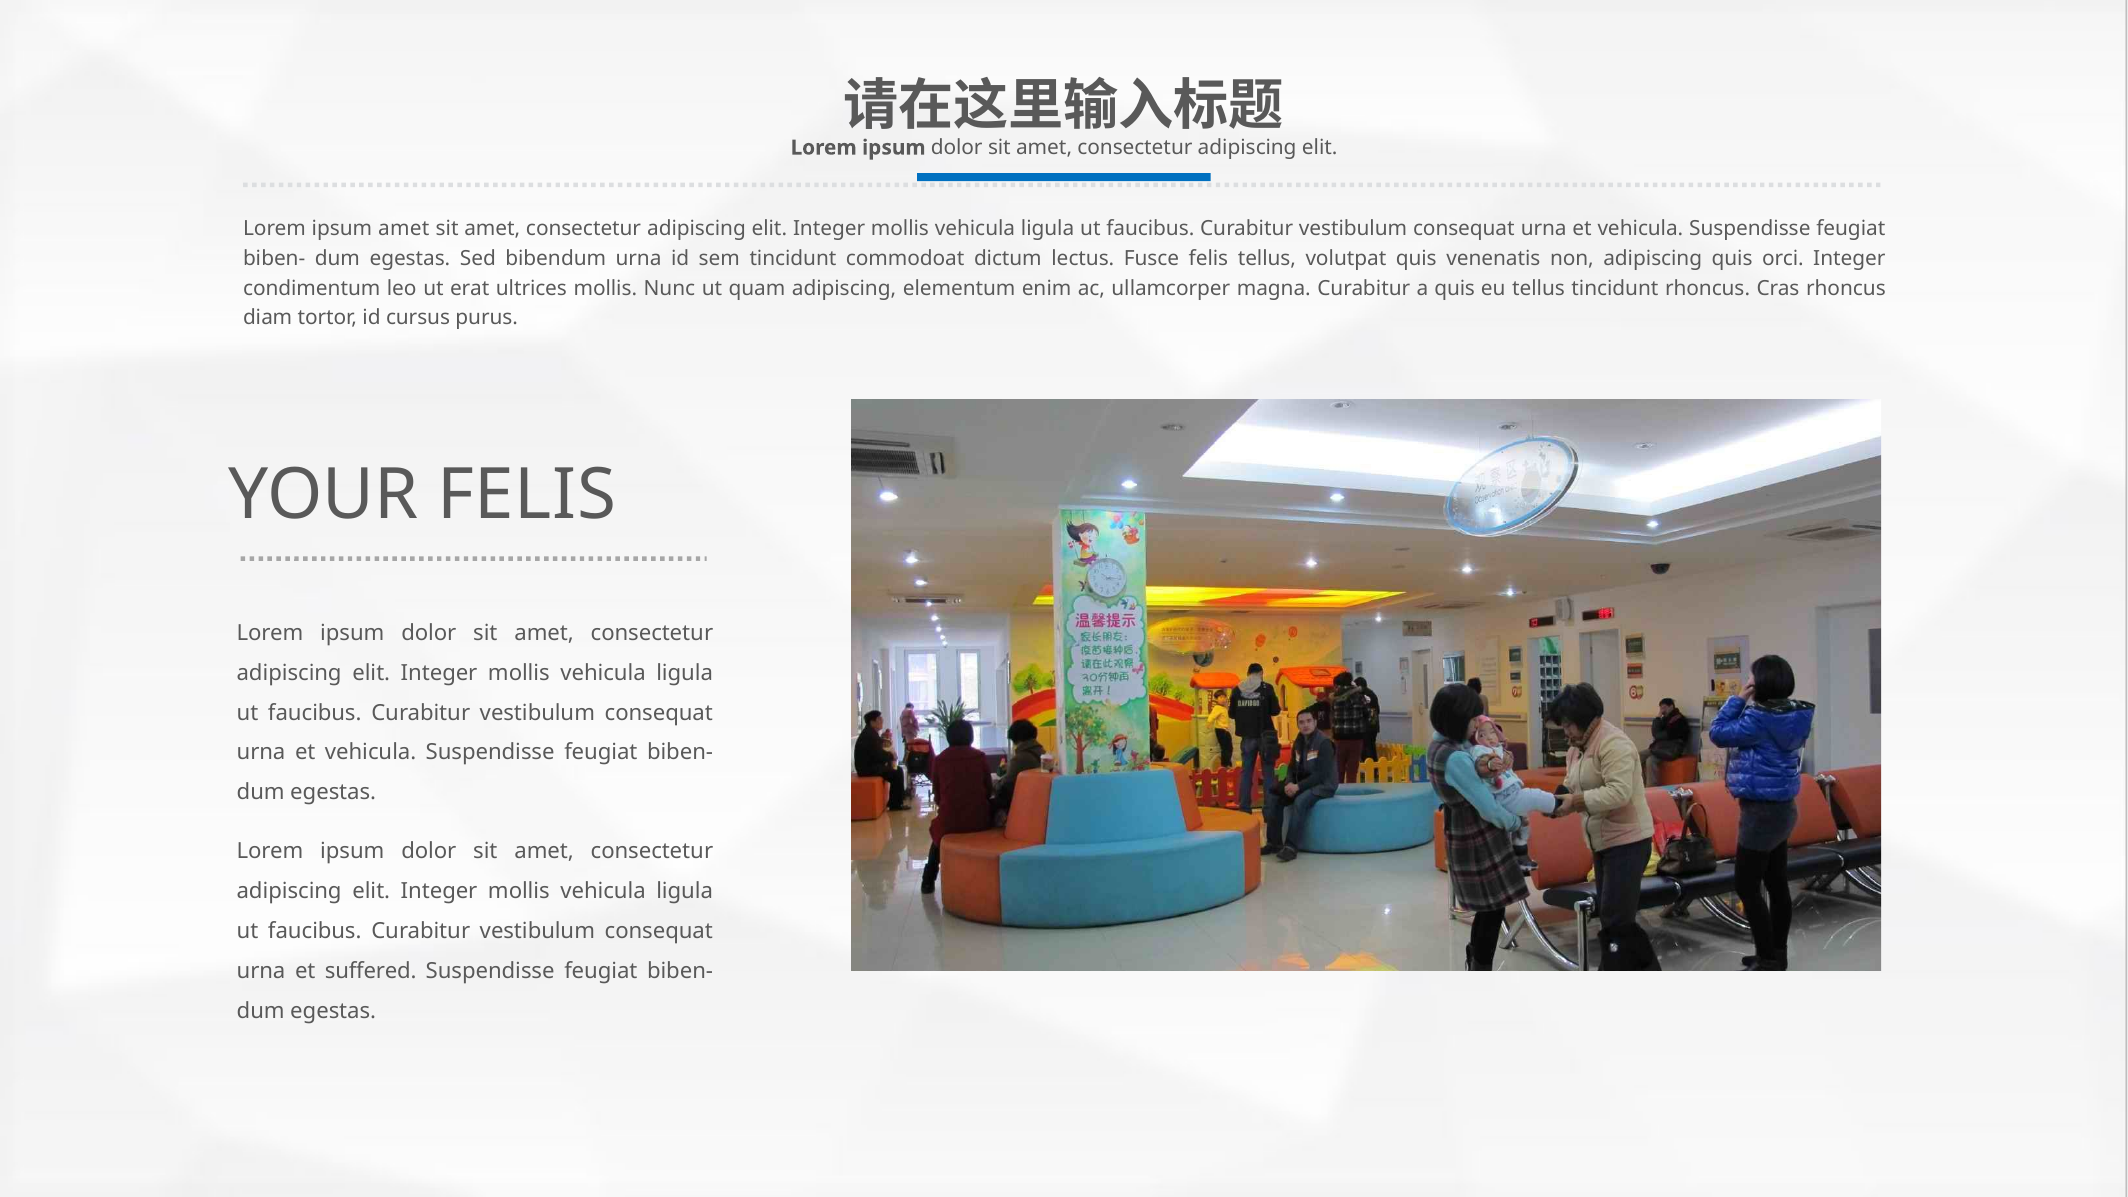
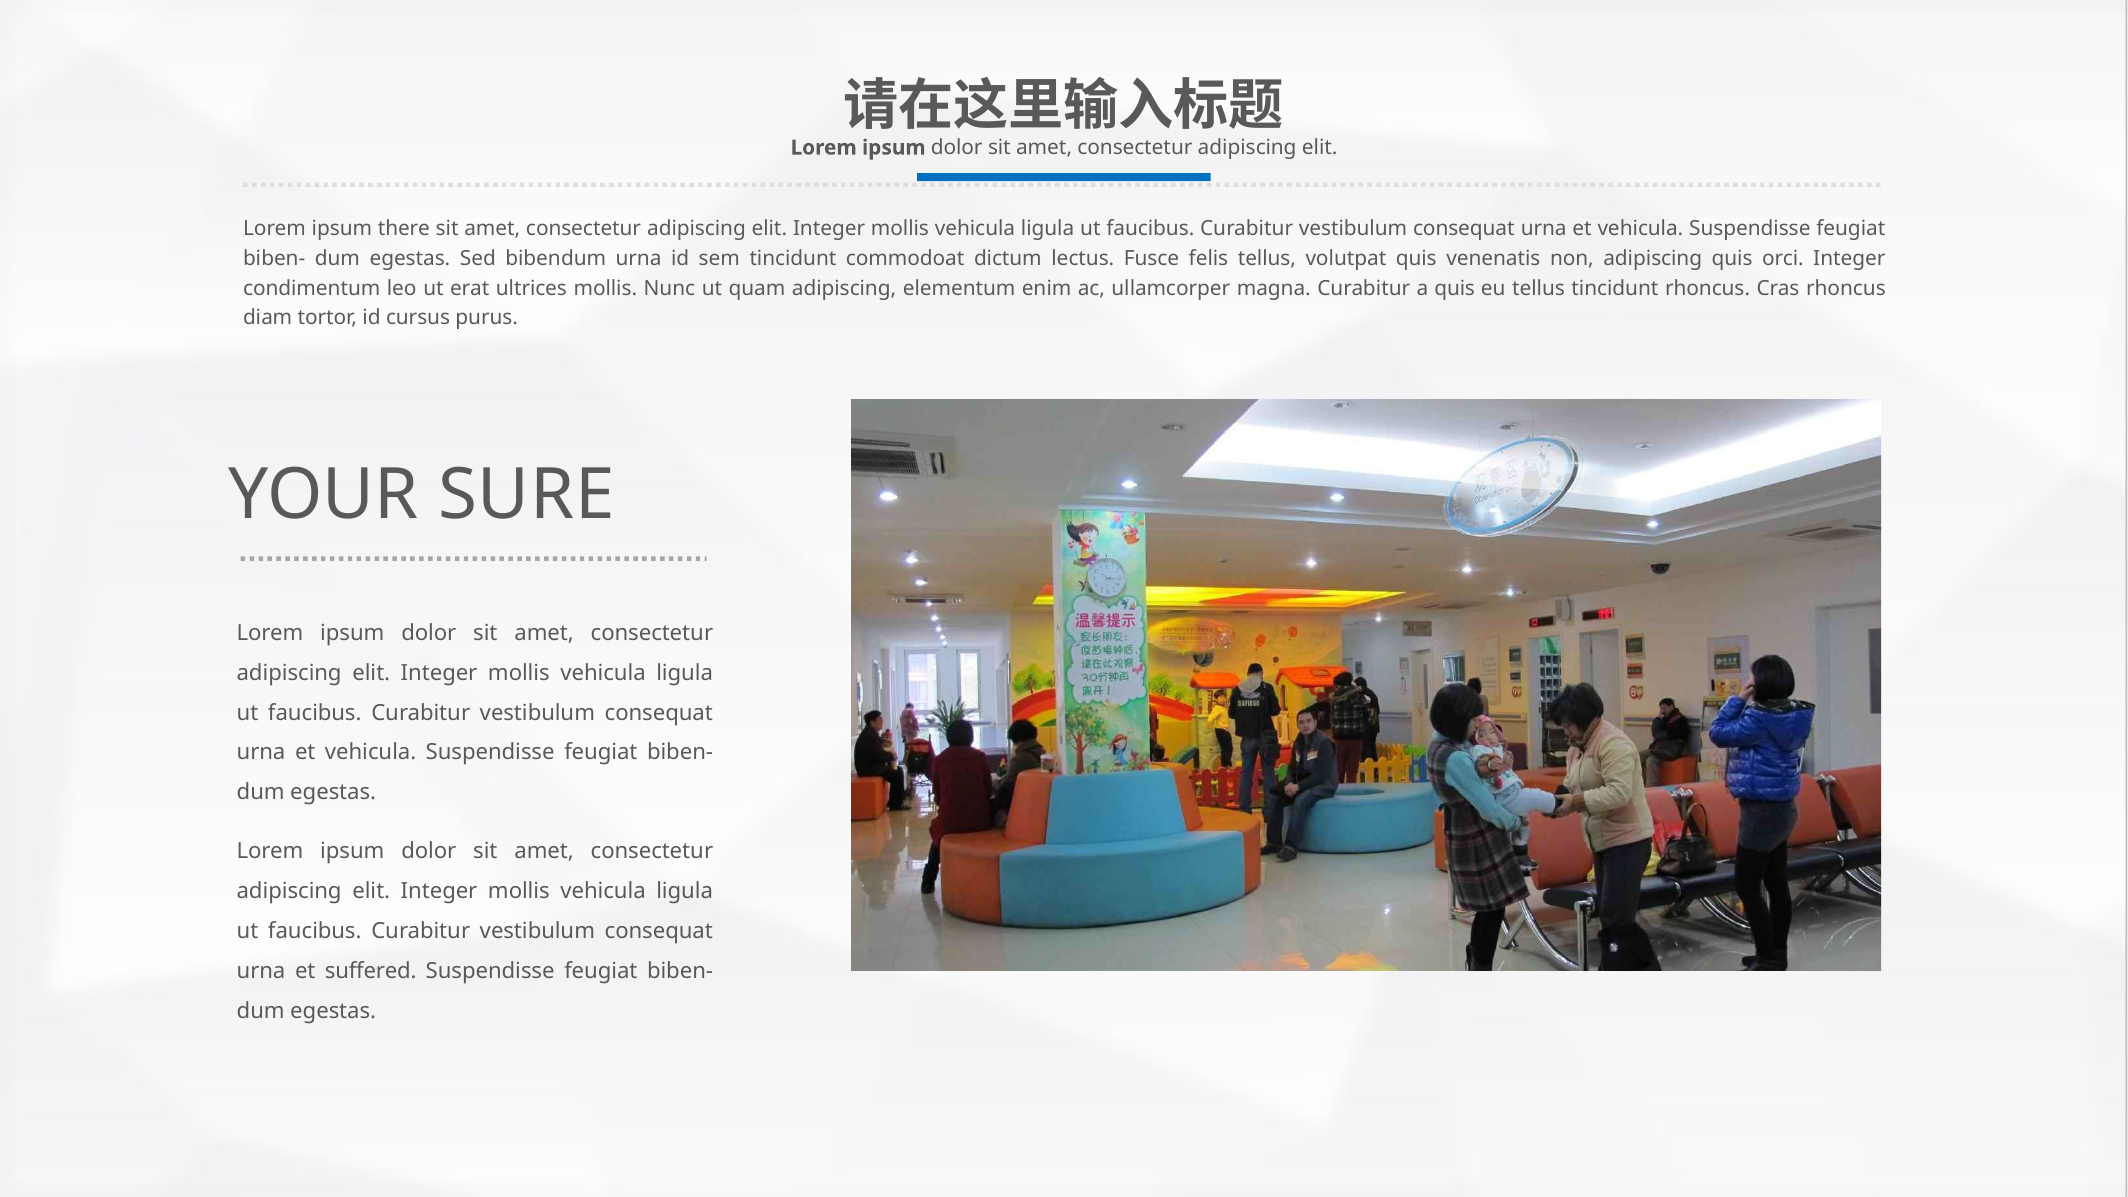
ipsum amet: amet -> there (404, 229)
YOUR FELIS: FELIS -> SURE (526, 495)
